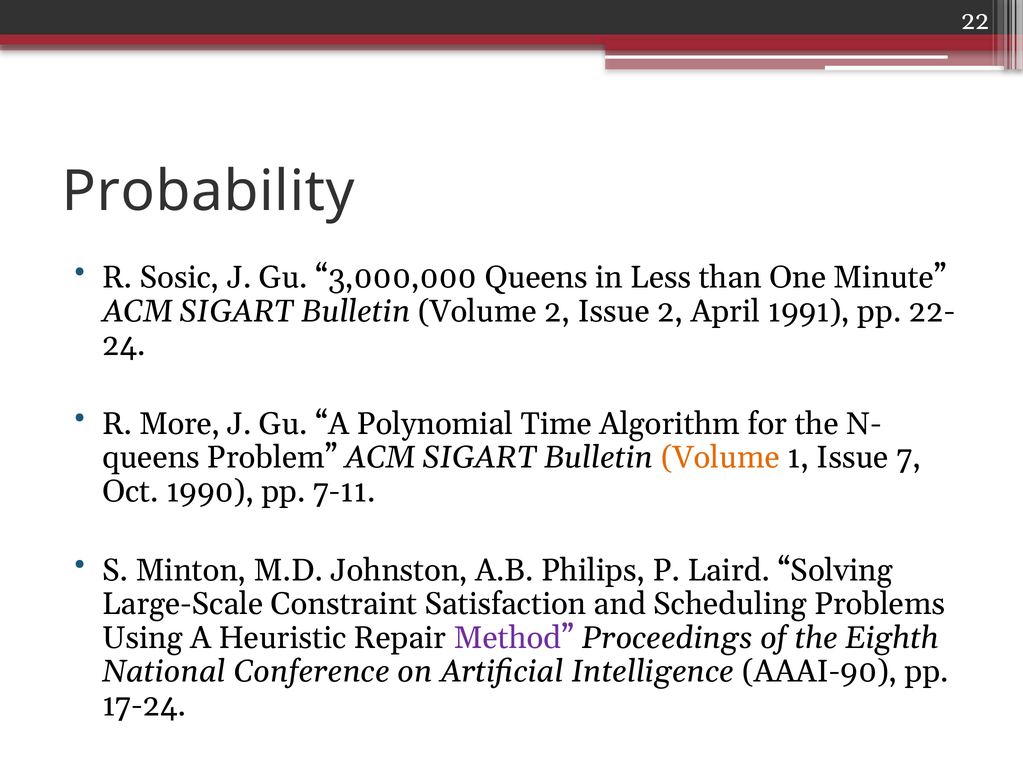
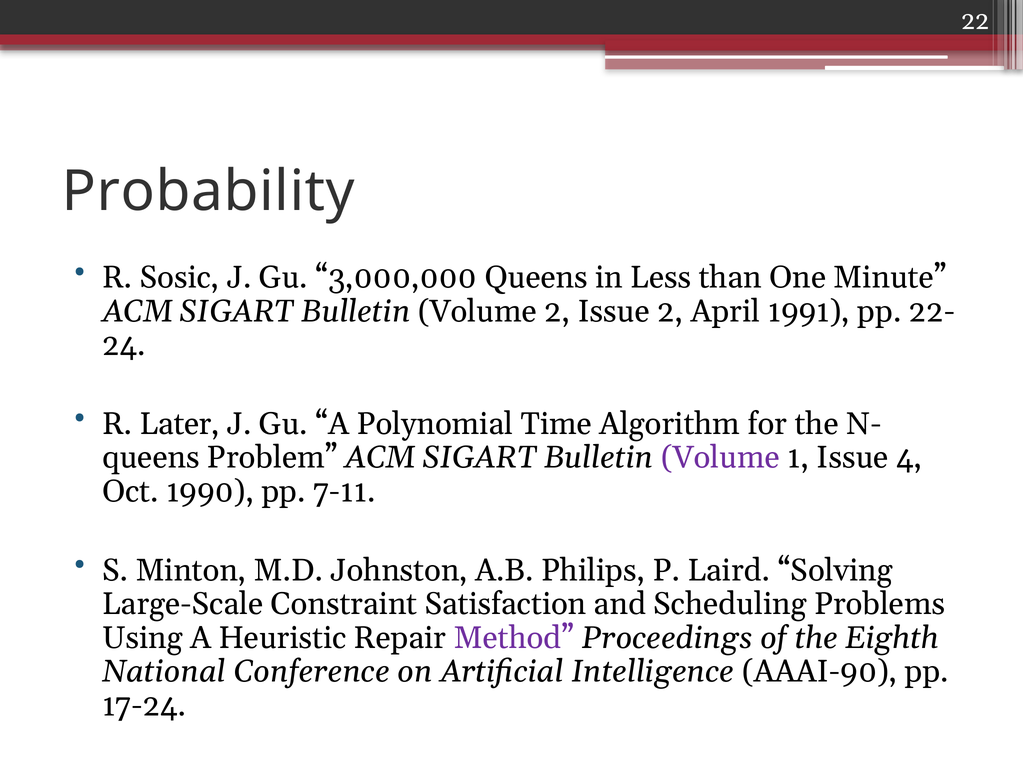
More: More -> Later (180, 424)
Volume colour: orange -> purple (720, 458)
7: 7 -> 4 (909, 458)
